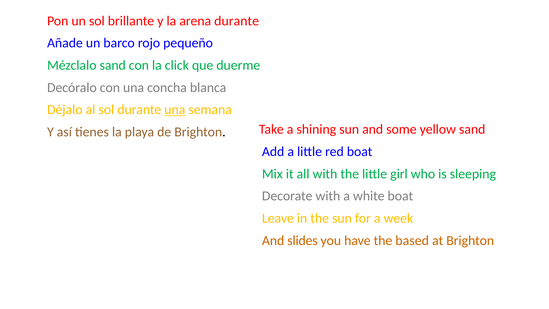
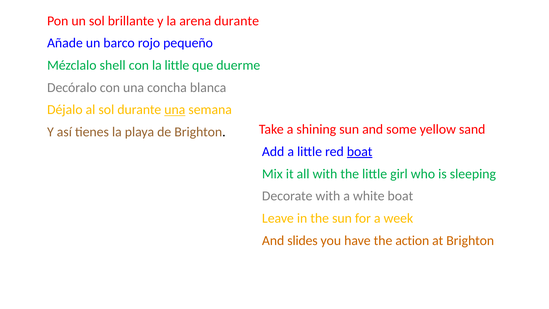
Mézclalo sand: sand -> shell (113, 65)
la click: click -> little (177, 65)
boat underline: none -> present (360, 152)
based: based -> action (412, 240)
